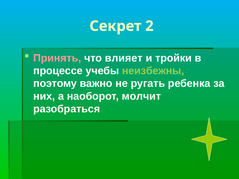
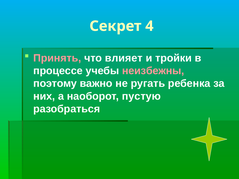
2: 2 -> 4 (149, 26)
неизбежны colour: light green -> pink (153, 71)
молчит: молчит -> пустую (141, 96)
